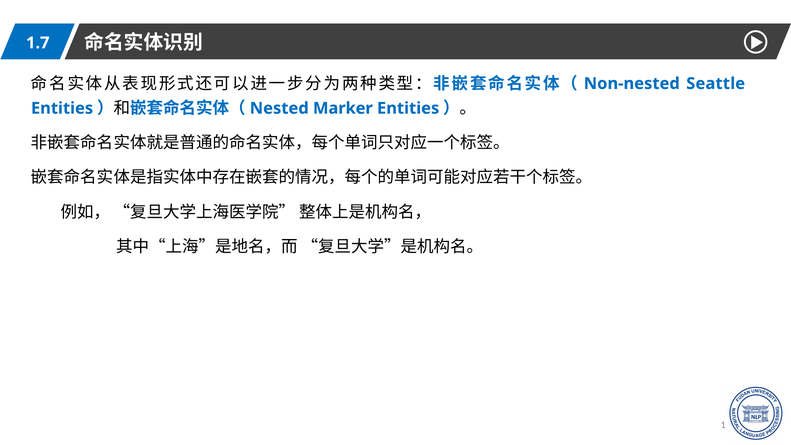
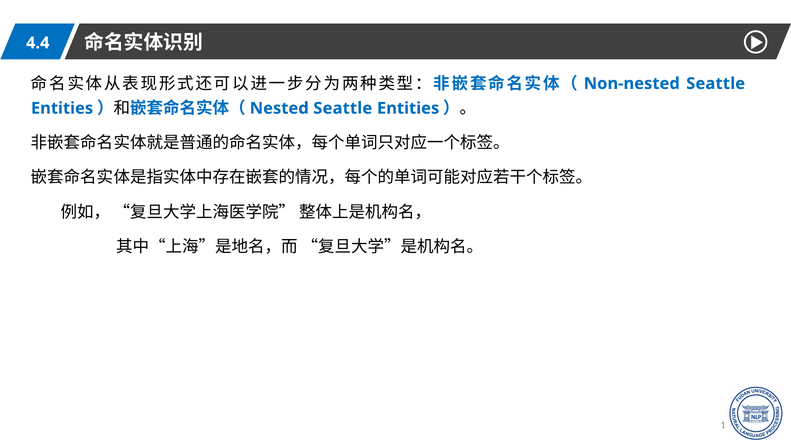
1.7: 1.7 -> 4.4 (38, 43)
Marker: Marker -> Seattle (343, 108)
